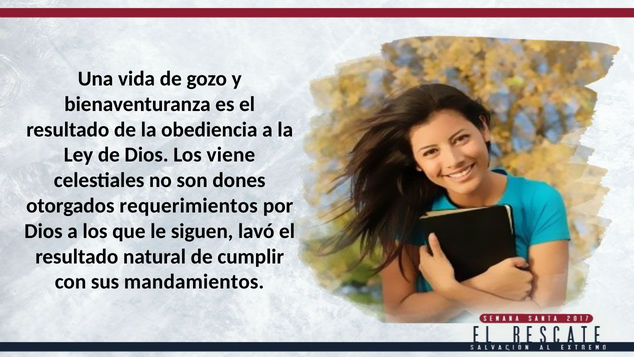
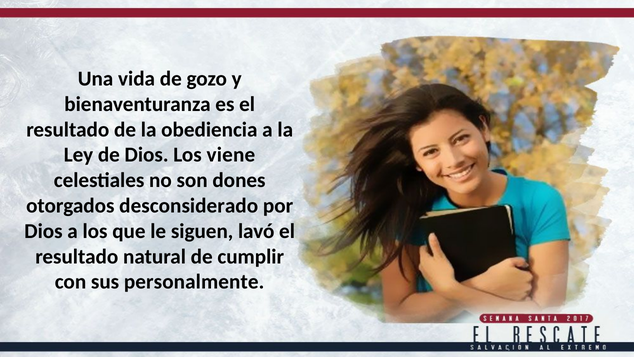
requerimientos: requerimientos -> desconsiderado (189, 206)
mandamientos: mandamientos -> personalmente (194, 282)
